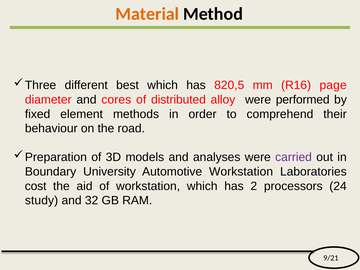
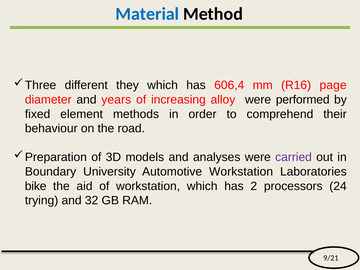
Material colour: orange -> blue (147, 14)
best: best -> they (128, 85)
820,5: 820,5 -> 606,4 (229, 85)
cores: cores -> years (116, 100)
distributed: distributed -> increasing (178, 100)
cost: cost -> bike (36, 186)
study: study -> trying (42, 200)
